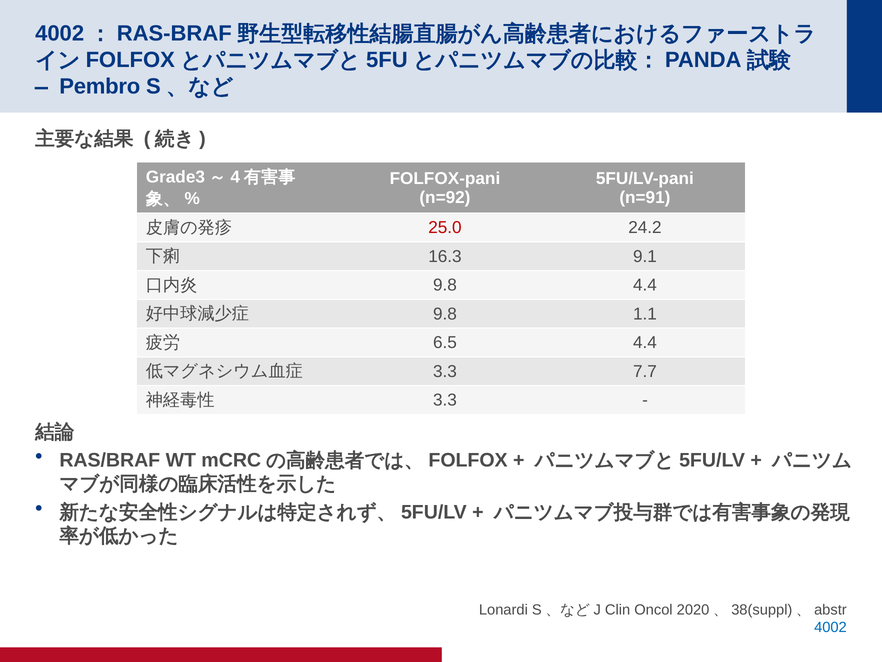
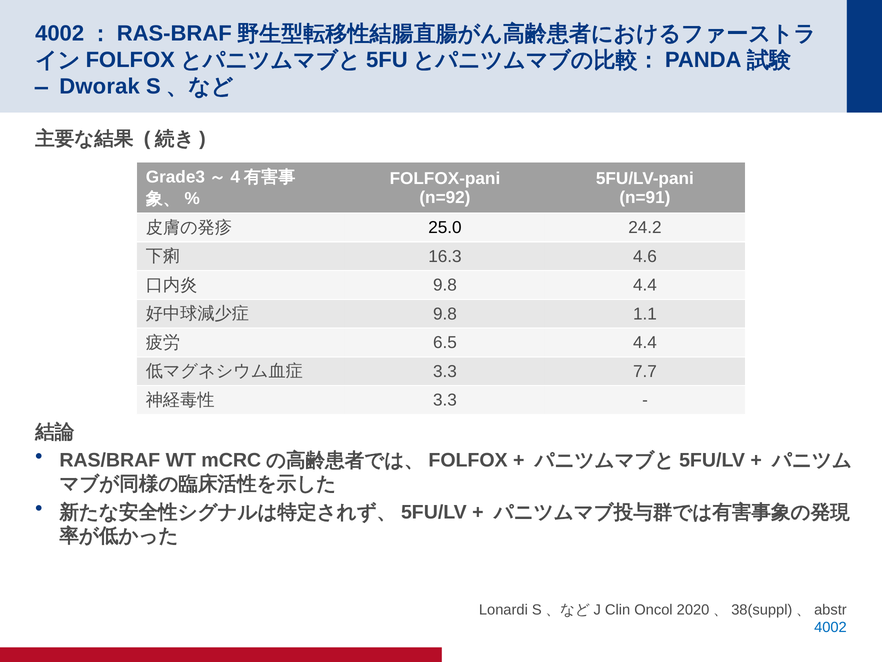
Pembro: Pembro -> Dworak (100, 86)
25.0 colour: red -> black (445, 227)
9.1: 9.1 -> 4.6 (645, 256)
